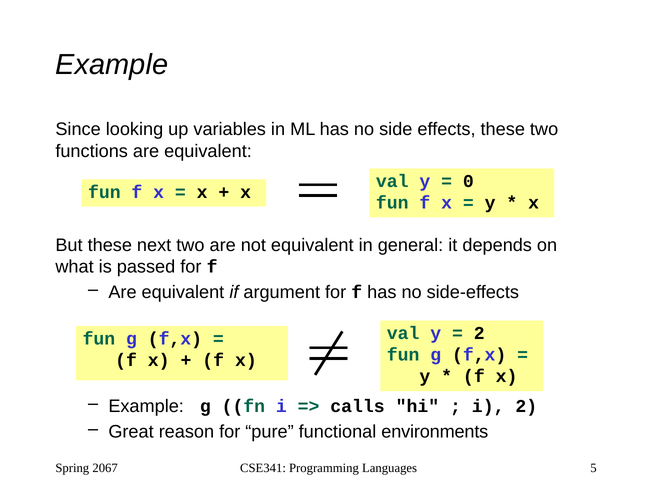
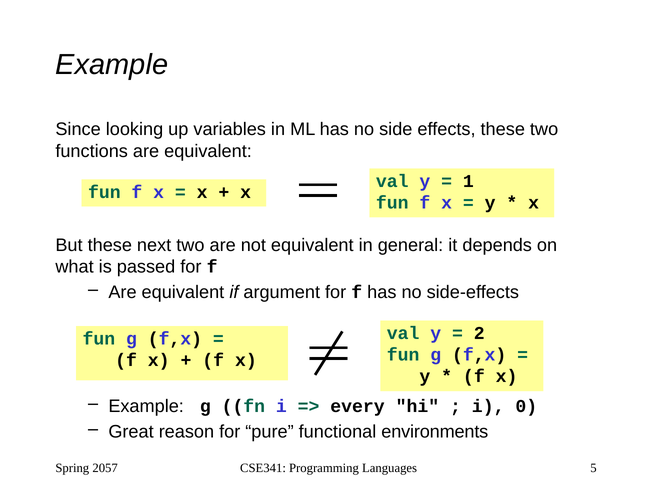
0: 0 -> 1 (468, 181)
calls: calls -> every (357, 406)
i 2: 2 -> 0 (526, 406)
2067: 2067 -> 2057 (105, 468)
